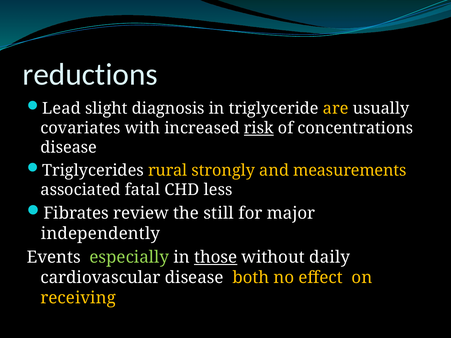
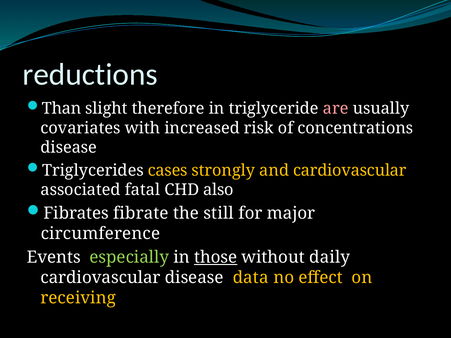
Lead: Lead -> Than (62, 109)
diagnosis: diagnosis -> therefore (168, 109)
are colour: yellow -> pink (336, 109)
risk underline: present -> none (259, 128)
rural: rural -> cases (168, 170)
and measurements: measurements -> cardiovascular (350, 170)
less: less -> also (218, 190)
review: review -> fibrate (141, 213)
independently: independently -> circumference (100, 234)
both: both -> data (251, 278)
